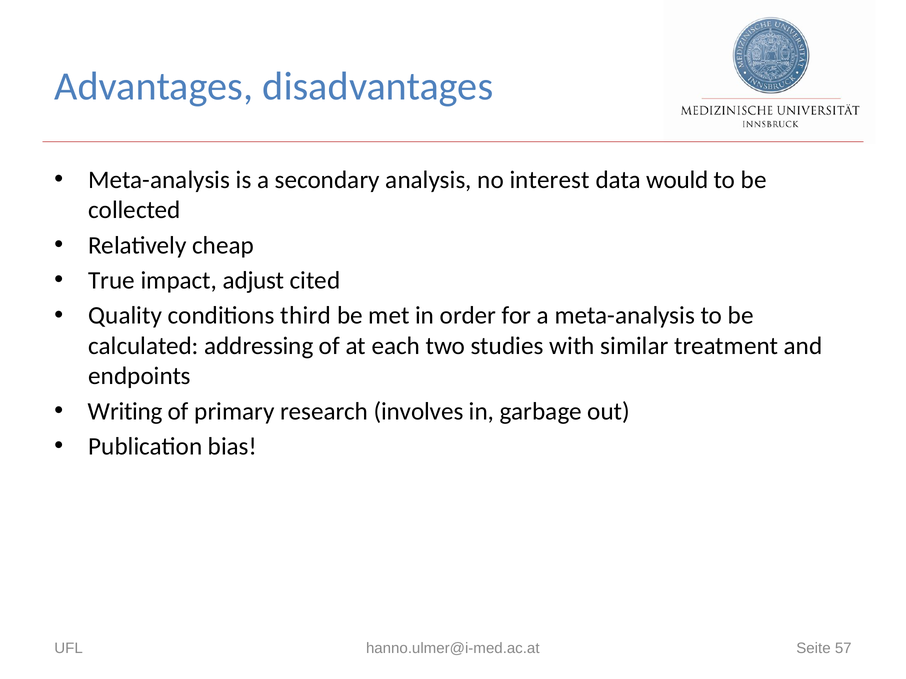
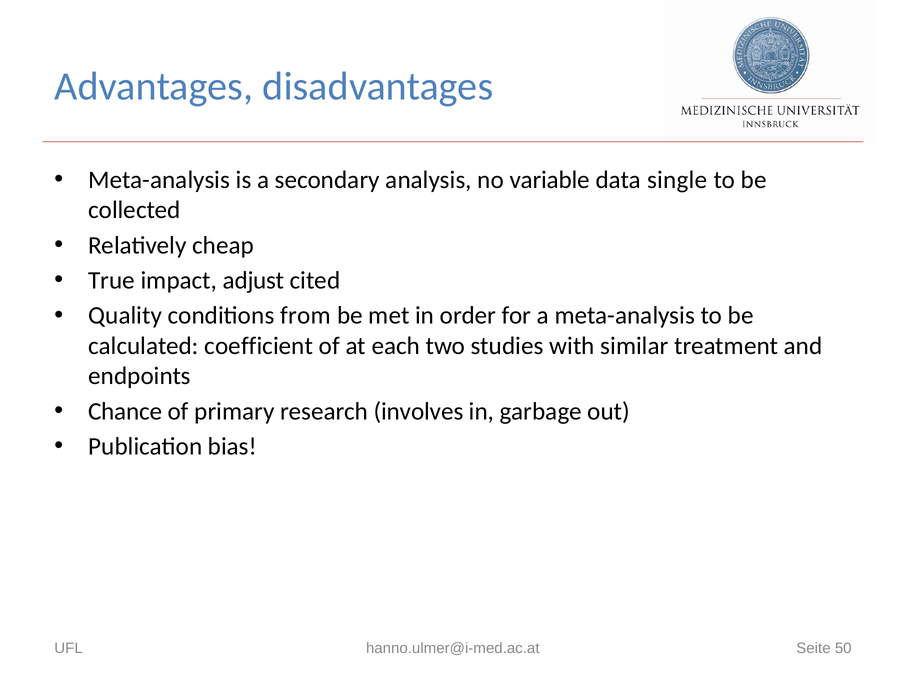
interest: interest -> variable (550, 180)
would: would -> single (677, 180)
third: third -> from (306, 316)
addressing: addressing -> coefficient (259, 346)
Writing: Writing -> Chance (125, 412)
57: 57 -> 50 (843, 649)
